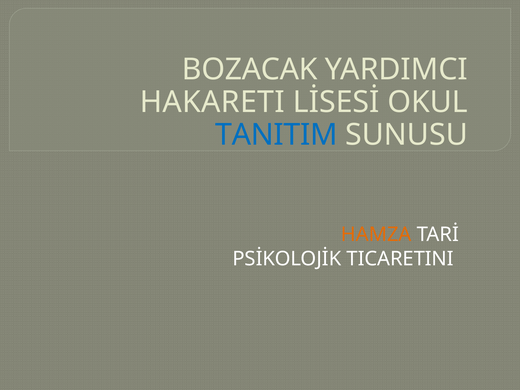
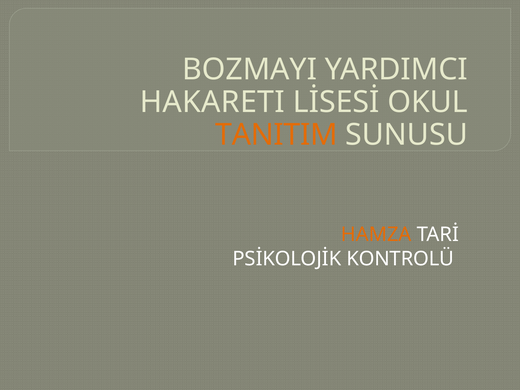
BOZACAK: BOZACAK -> BOZMAYI (250, 69)
TANITIM colour: blue -> orange (276, 135)
TICARETINI: TICARETINI -> KONTROLÜ (400, 259)
